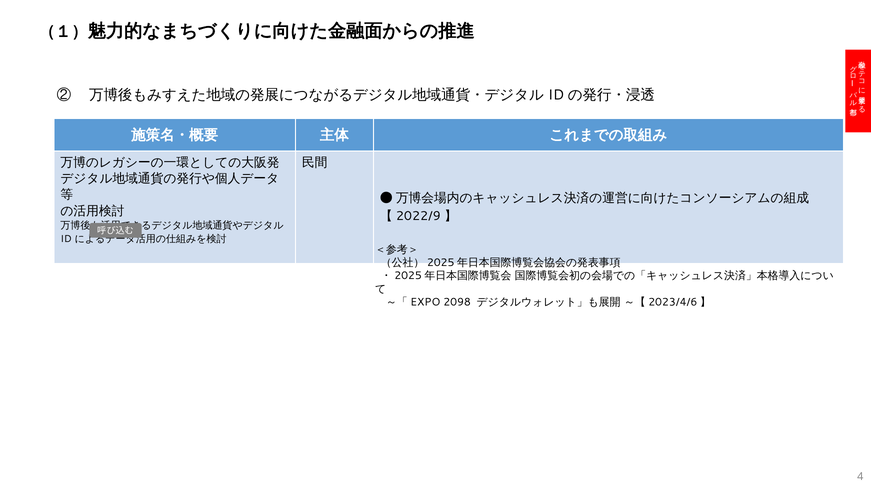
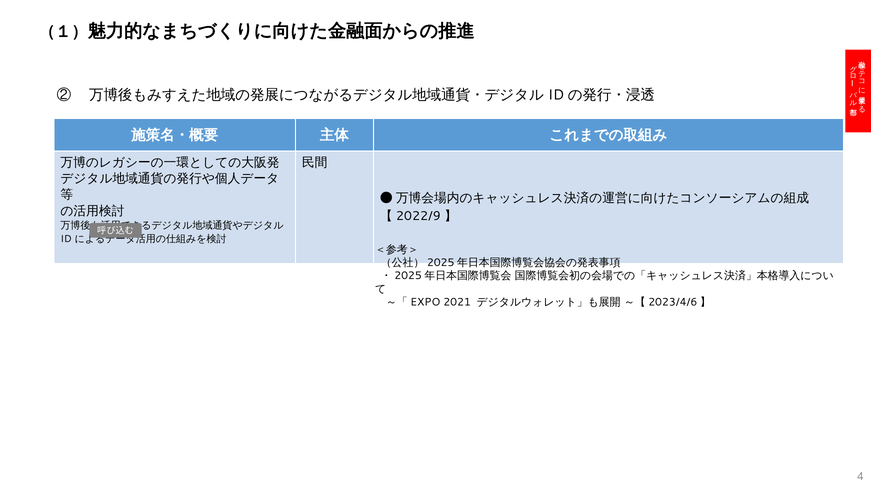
2098: 2098 -> 2021 (457, 302)
